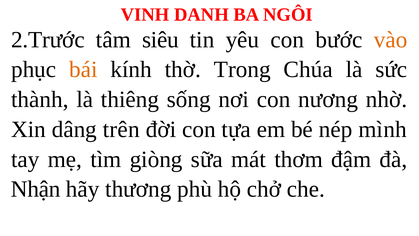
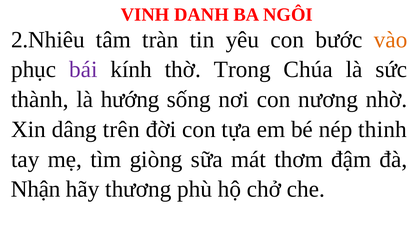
2.Trước: 2.Trước -> 2.Nhiêu (48, 40)
siêu: siêu -> tràn (160, 40)
bái colour: orange -> purple (83, 70)
thiêng: thiêng -> hướng (130, 99)
mình: mình -> thinh (383, 129)
